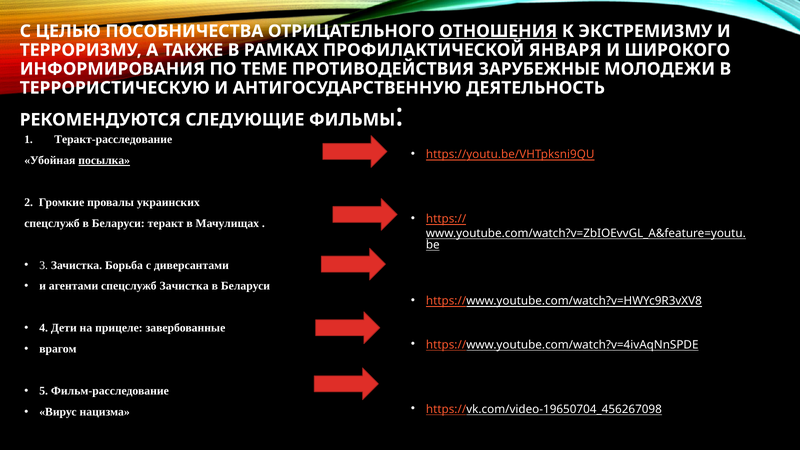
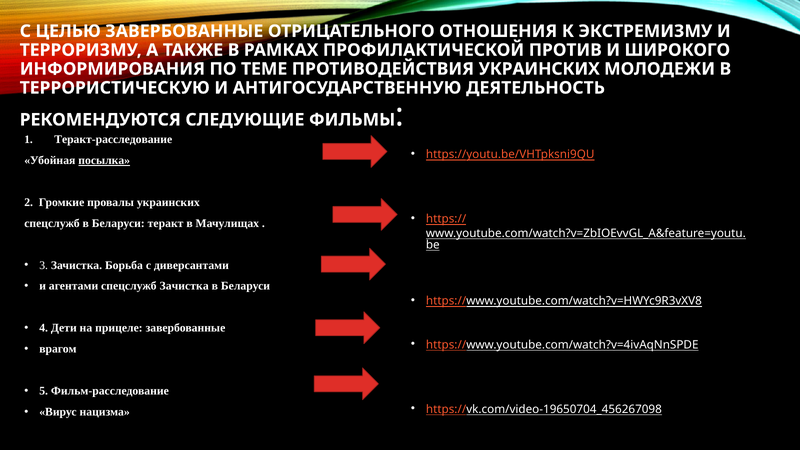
ЦЕЛЬЮ ПОСОБНИЧЕСТВА: ПОСОБНИЧЕСТВА -> ЗАВЕРБОВАННЫЕ (184, 31)
ОТНОШЕНИЯ underline: present -> none (498, 31)
ЯНВАРЯ: ЯНВАРЯ -> ПРОТИВ (565, 50)
ПРОТИВОДЕЙСТВИЯ ЗАРУБЕЖНЫЕ: ЗАРУБЕЖНЫЕ -> УКРАИНСКИХ (539, 69)
